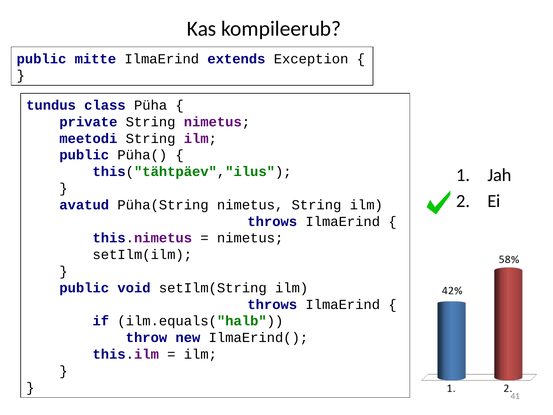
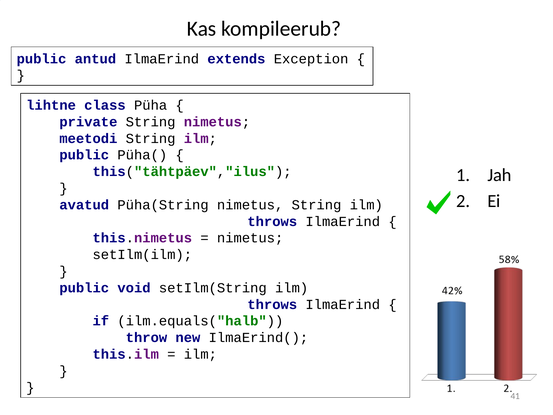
mitte: mitte -> antud (95, 59)
tundus: tundus -> lihtne (51, 105)
